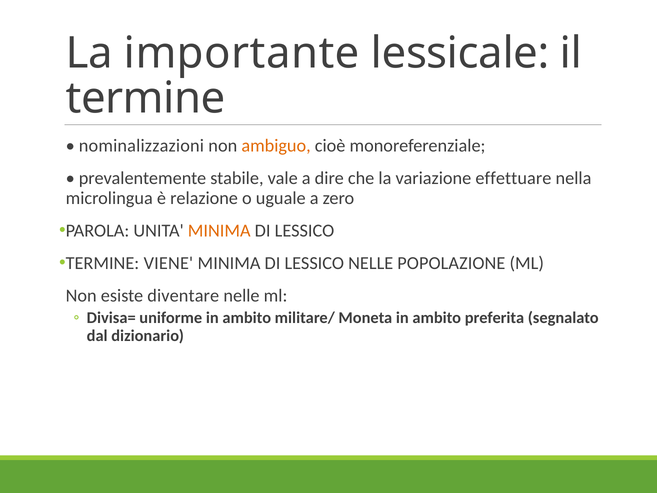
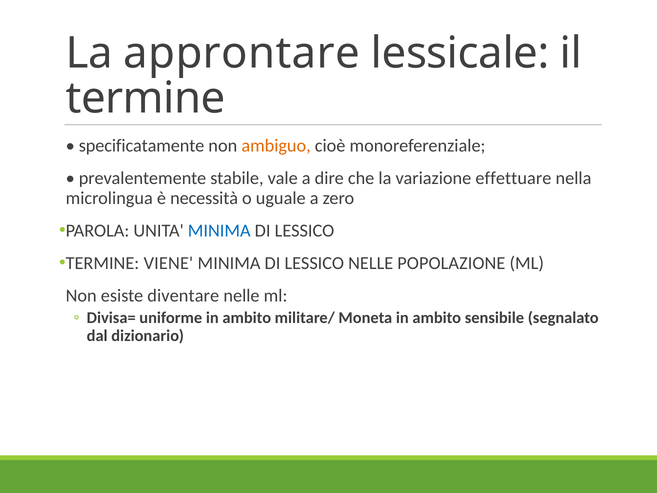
importante: importante -> approntare (242, 53)
nominalizzazioni: nominalizzazioni -> specificatamente (142, 146)
relazione: relazione -> necessità (204, 198)
MINIMA colour: orange -> blue (219, 230)
preferita: preferita -> sensibile (494, 318)
